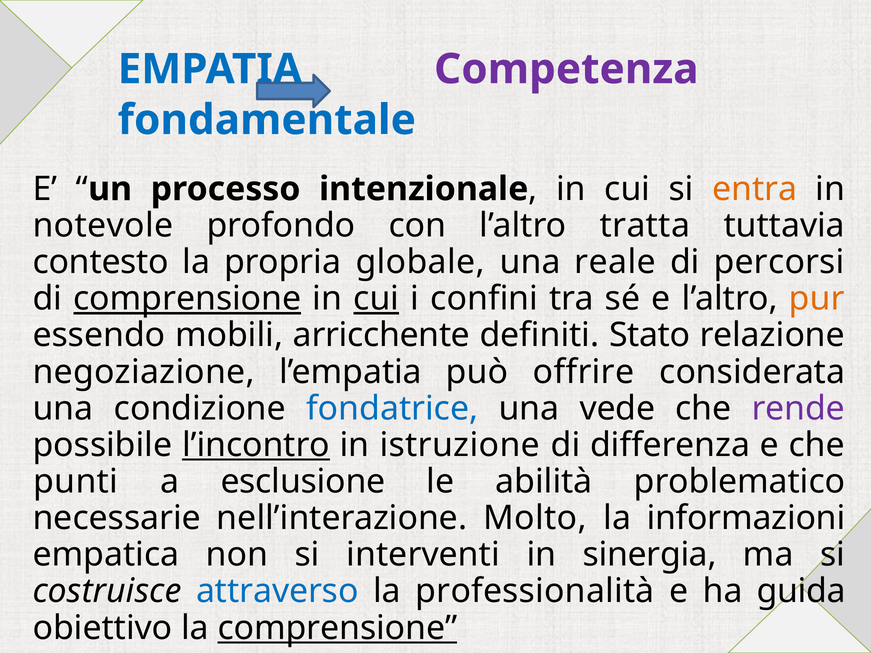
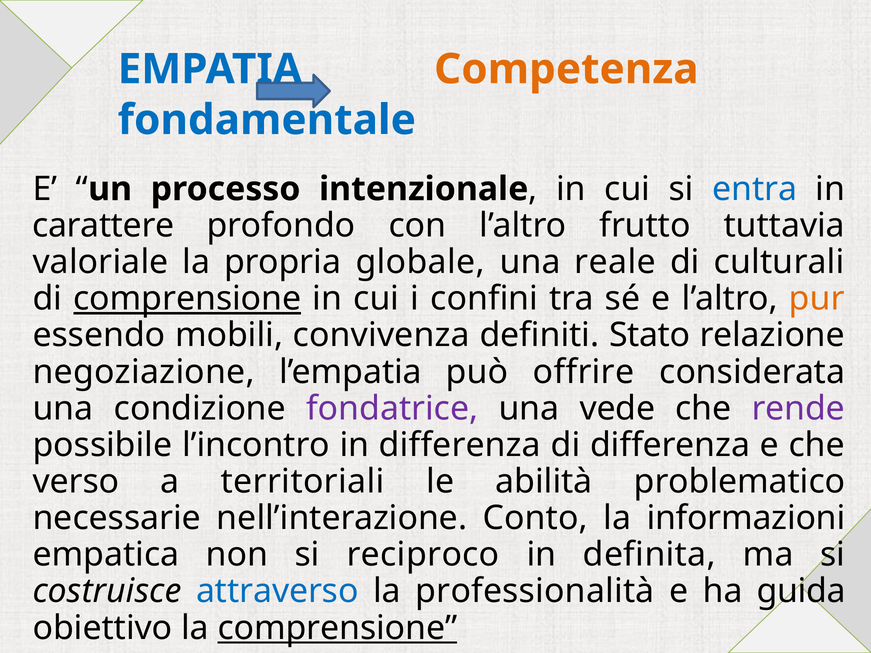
Competenza colour: purple -> orange (566, 69)
entra colour: orange -> blue (755, 189)
notevole: notevole -> carattere (103, 226)
tratta: tratta -> frutto (645, 226)
contesto: contesto -> valoriale (101, 262)
percorsi: percorsi -> culturali (779, 262)
cui underline: present -> none (376, 299)
arricchente: arricchente -> convivenza (381, 335)
fondatrice colour: blue -> purple (392, 409)
l’incontro underline: present -> none (256, 445)
in istruzione: istruzione -> differenza (460, 445)
punti: punti -> verso (76, 482)
esclusione: esclusione -> territoriali (303, 482)
Molto: Molto -> Conto (535, 518)
interventi: interventi -> reciproco (423, 555)
sinergia: sinergia -> definita (649, 555)
